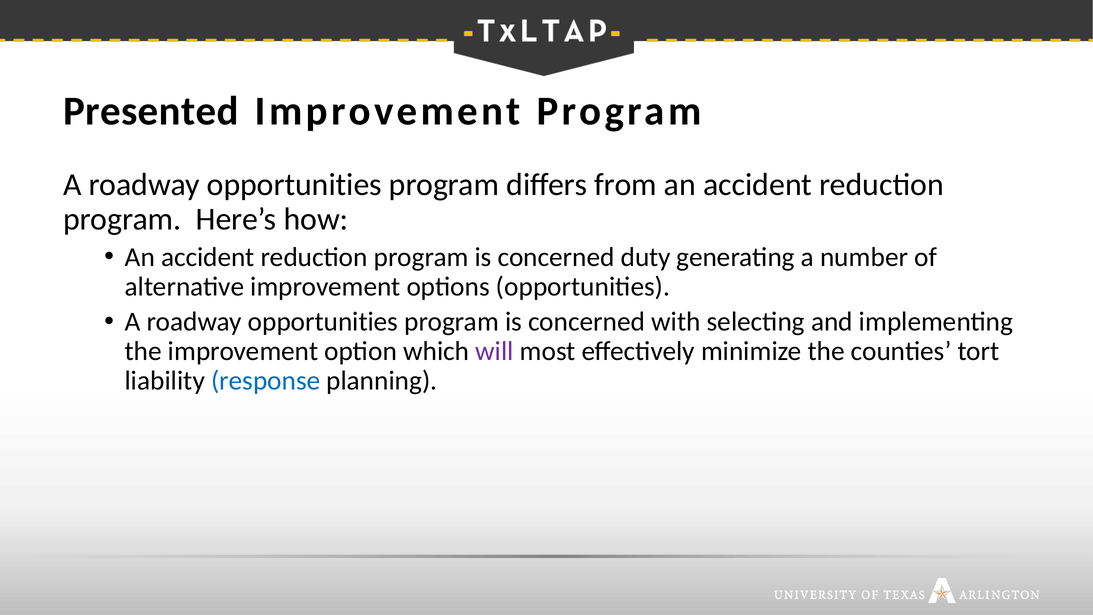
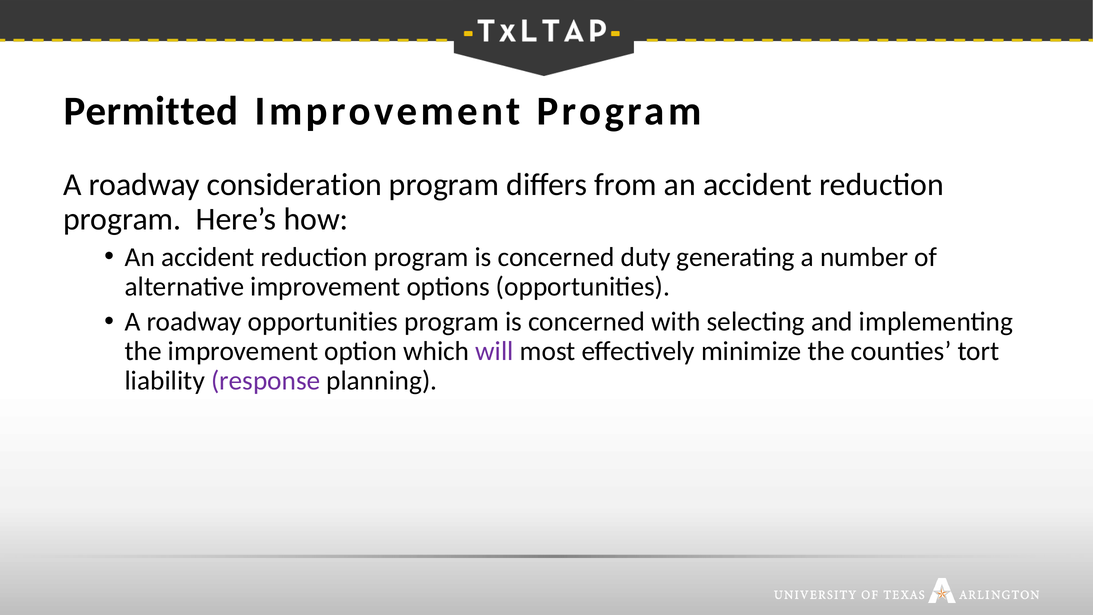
Presented: Presented -> Permitted (151, 111)
opportunities: opportunities -> consideration (294, 185)
response colour: blue -> purple (266, 381)
